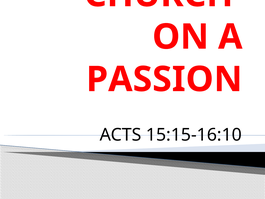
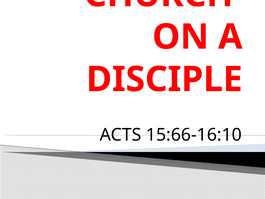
PASSION: PASSION -> DISCIPLE (164, 79)
15:15-16:10: 15:15-16:10 -> 15:66-16:10 (194, 135)
